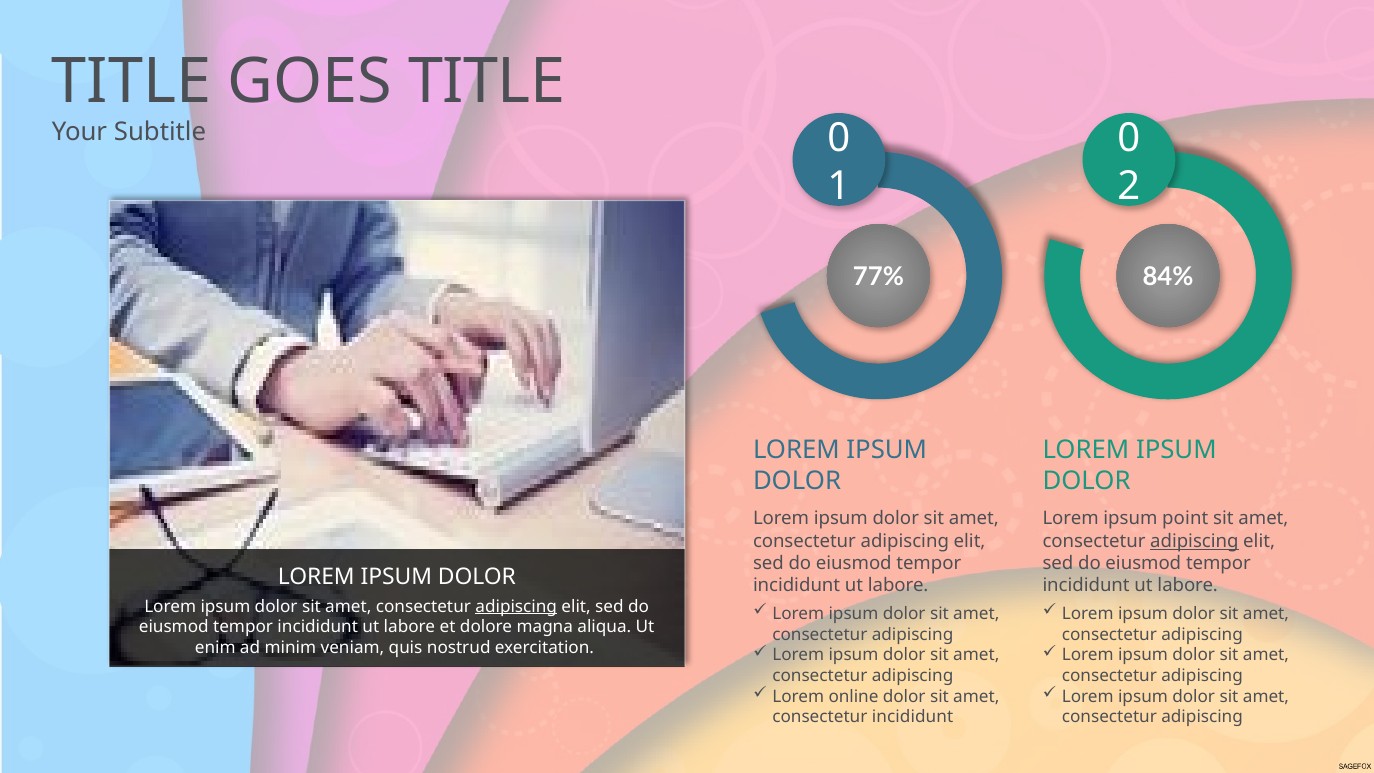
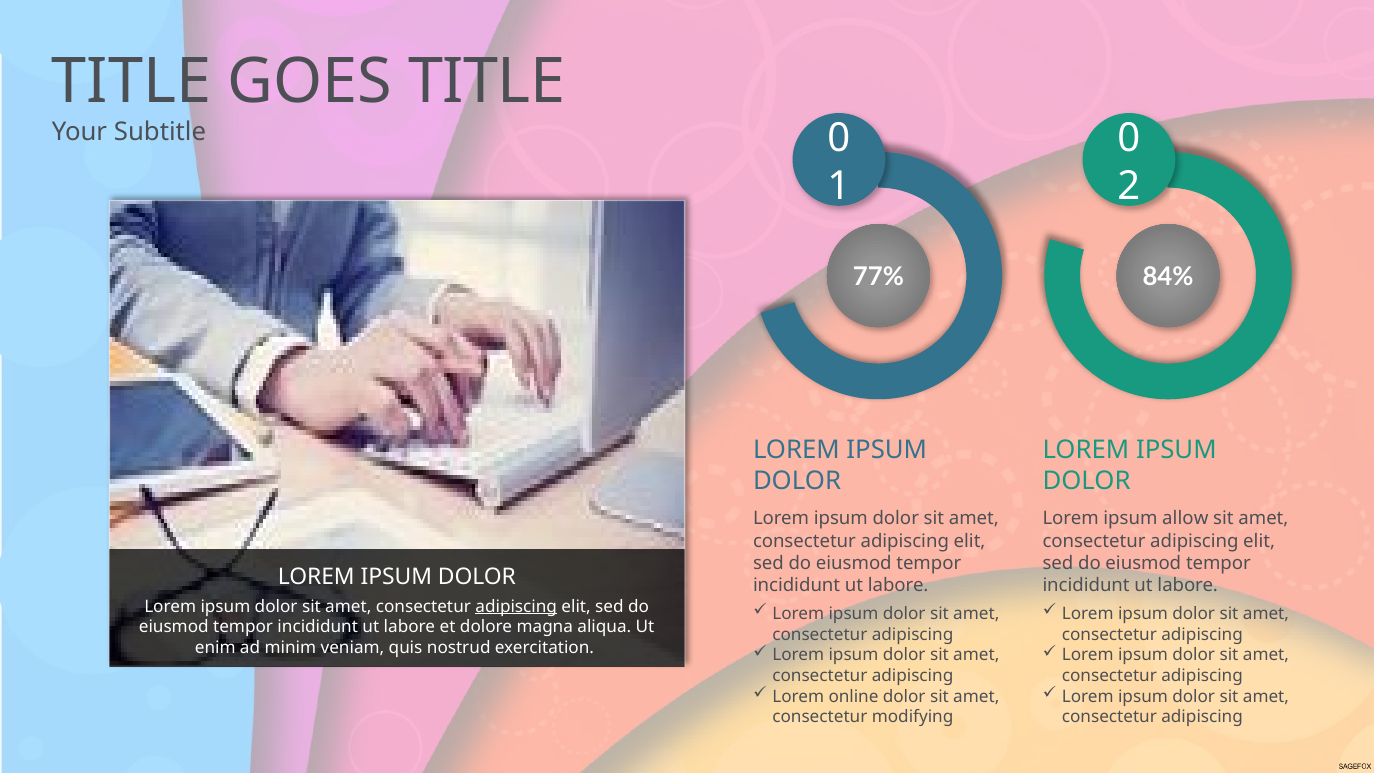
point: point -> allow (1185, 519)
adipiscing underline: present -> none (1194, 541)
consectetur incididunt: incididunt -> modifying (913, 717)
